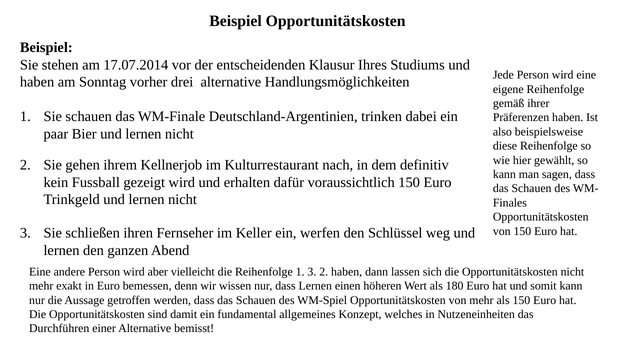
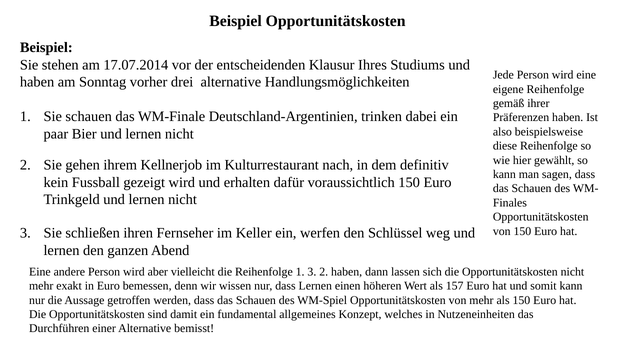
180: 180 -> 157 (455, 285)
